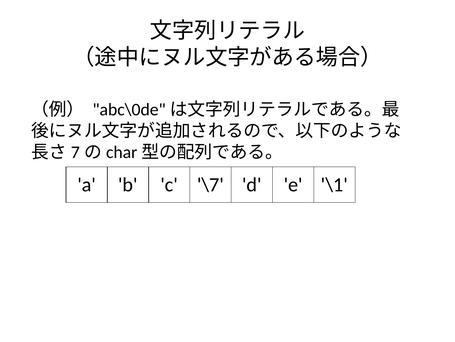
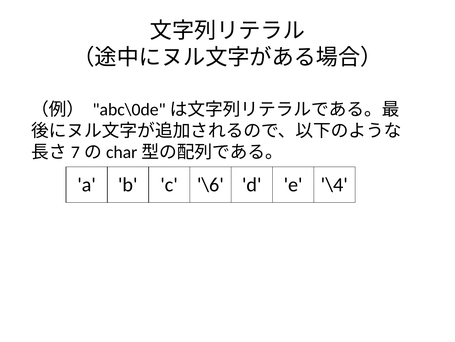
\7: \7 -> \6 (211, 184)
\1: \1 -> \4 (334, 184)
